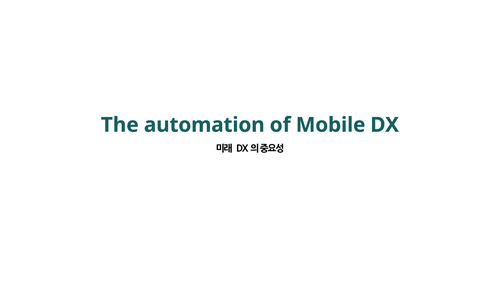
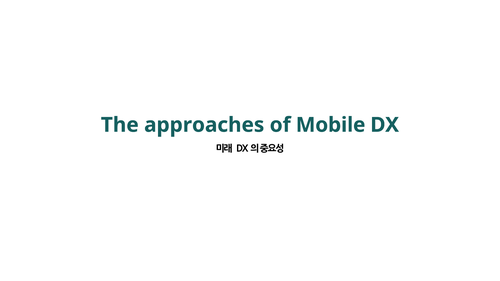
automation: automation -> approaches (204, 125)
